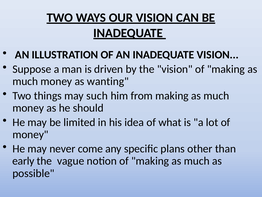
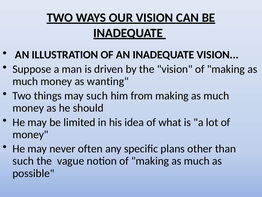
come: come -> often (90, 148)
early: early -> such (23, 161)
